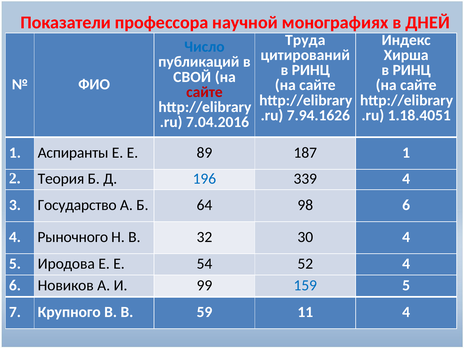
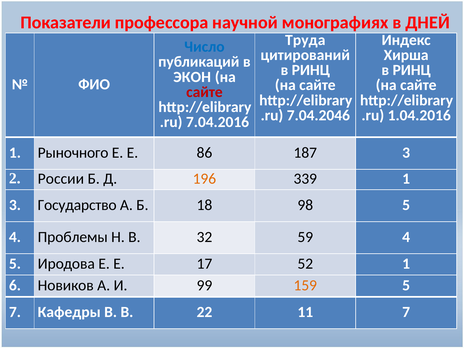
СВОЙ: СВОЙ -> ЭКОН (192, 77)
7.94.1626: 7.94.1626 -> 7.04.2046 (318, 115)
1.18.4051: 1.18.4051 -> 1.04.2016 (419, 115)
Аспиранты: Аспиранты -> Рыночного (73, 153)
89: 89 -> 86 (204, 153)
187 1: 1 -> 3 (406, 153)
Теория: Теория -> России (61, 179)
196 colour: blue -> orange (204, 179)
339 4: 4 -> 1 (406, 179)
64: 64 -> 18 (204, 205)
98 6: 6 -> 5 (406, 205)
Рыночного: Рыночного -> Проблемы (73, 237)
30: 30 -> 59 (305, 237)
54: 54 -> 17 (204, 264)
52 4: 4 -> 1 (406, 264)
159 colour: blue -> orange (305, 285)
Крупного: Крупного -> Кафедры (69, 312)
59: 59 -> 22 (204, 312)
11 4: 4 -> 7 (406, 312)
